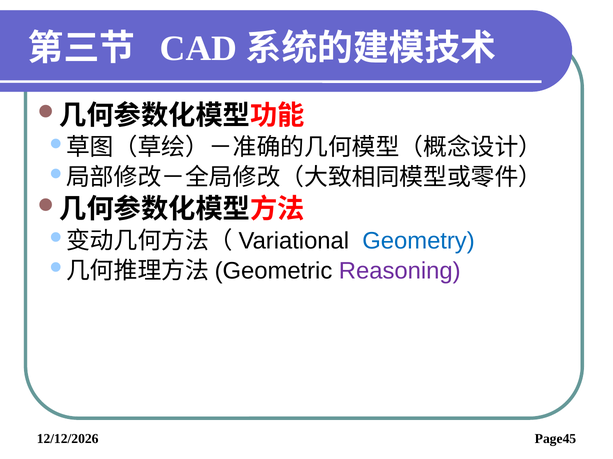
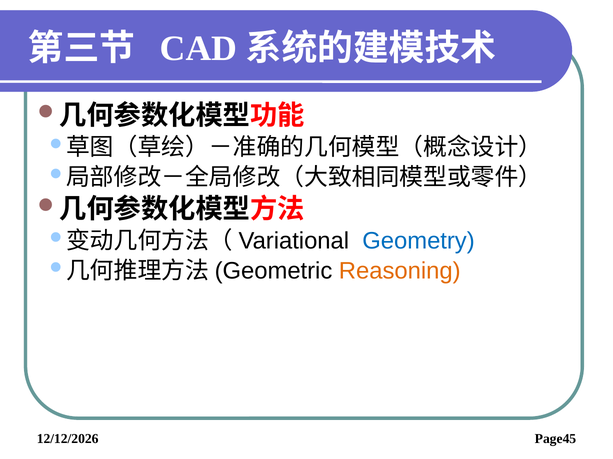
Reasoning colour: purple -> orange (400, 271)
